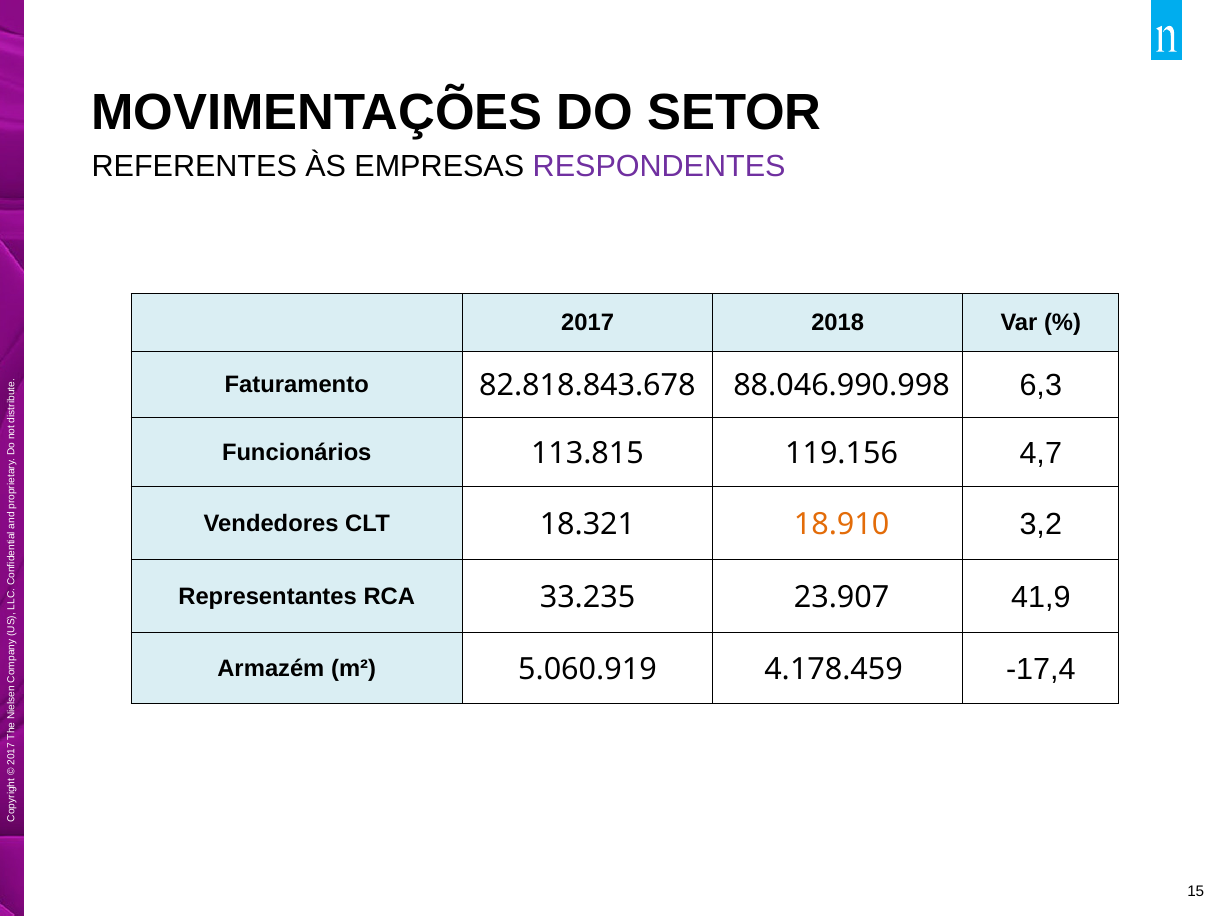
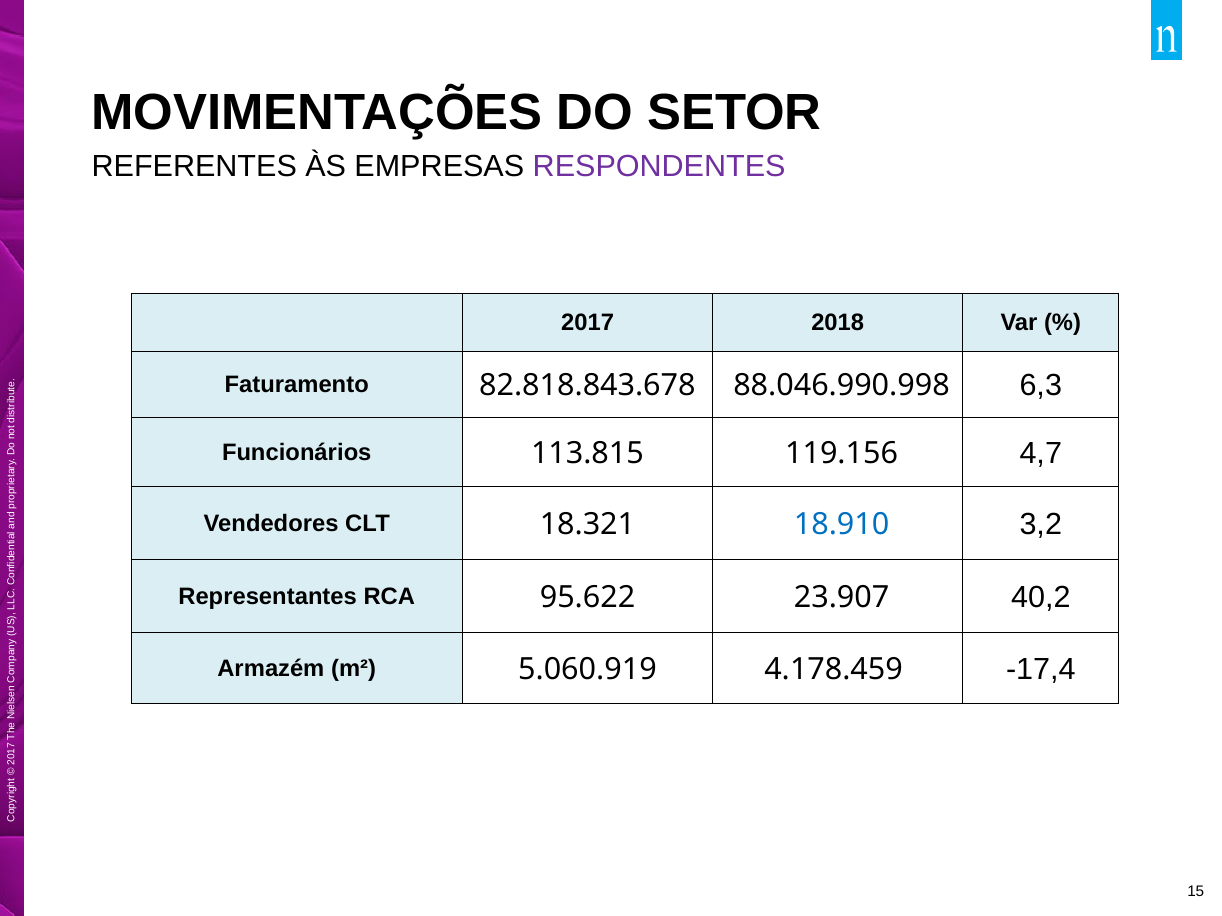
18.910 colour: orange -> blue (842, 525)
33.235: 33.235 -> 95.622 (588, 598)
41,9: 41,9 -> 40,2 (1041, 598)
